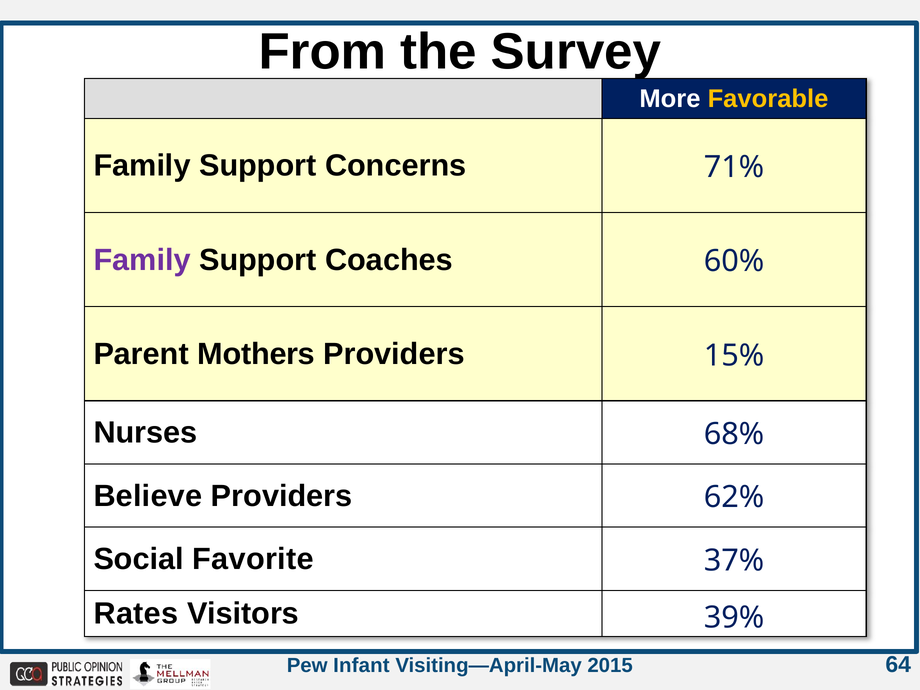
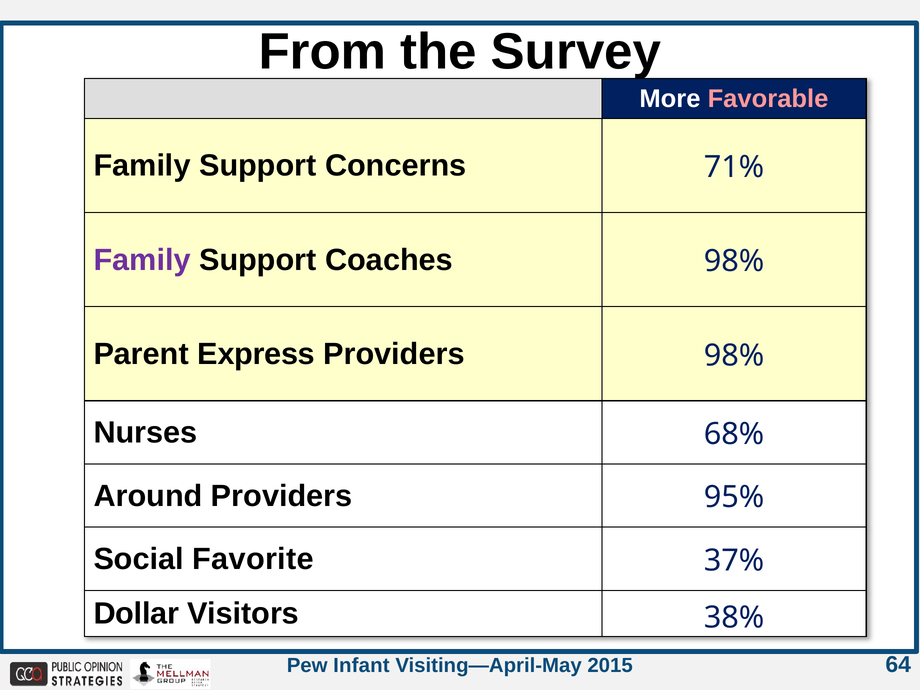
Favorable colour: yellow -> pink (768, 99)
Coaches 60%: 60% -> 98% (734, 261)
Mothers: Mothers -> Express (256, 354)
Providers 15%: 15% -> 98% (734, 355)
Believe: Believe -> Around (148, 496)
62%: 62% -> 95% (734, 497)
Rates: Rates -> Dollar (136, 614)
39%: 39% -> 38% (734, 618)
